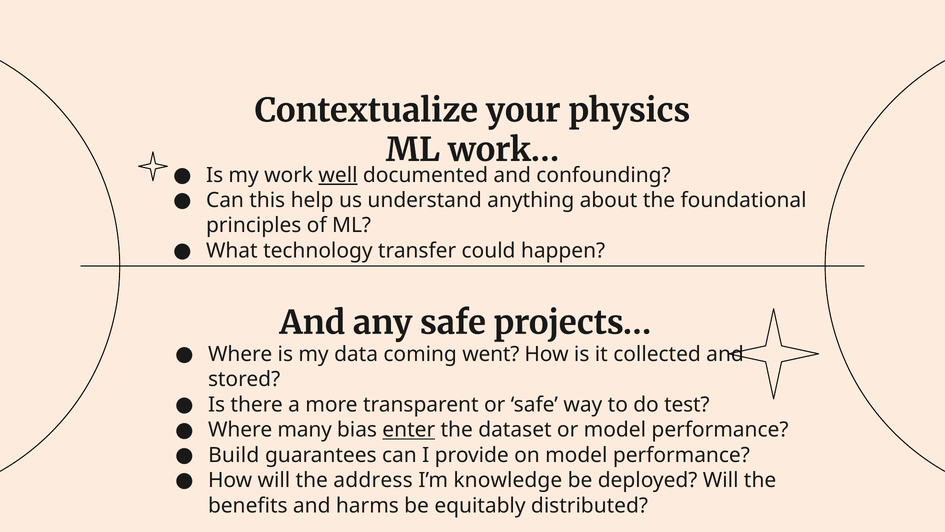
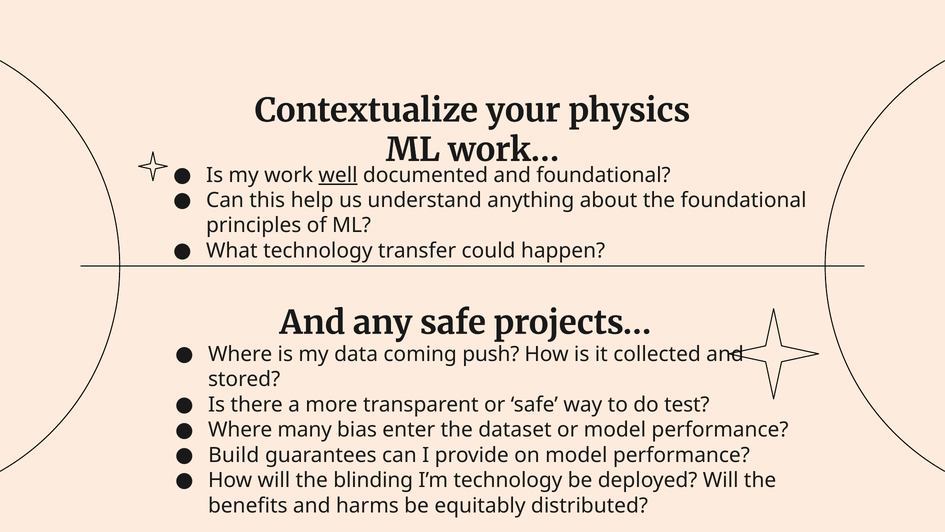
confounding: confounding -> foundational (604, 175)
went: went -> push (491, 354)
enter underline: present -> none (409, 430)
address: address -> blinding (373, 480)
I’m knowledge: knowledge -> technology (508, 480)
